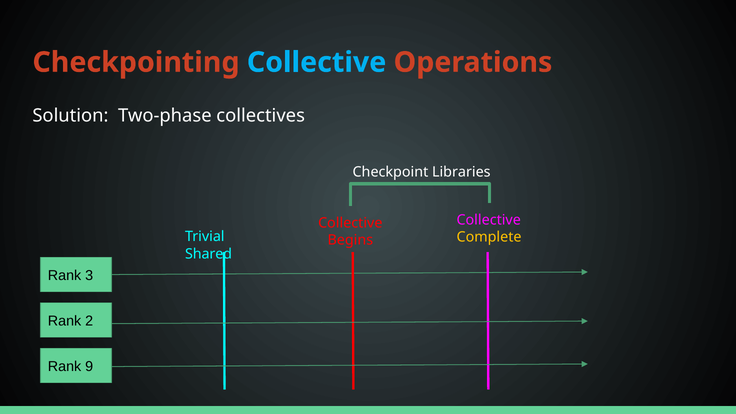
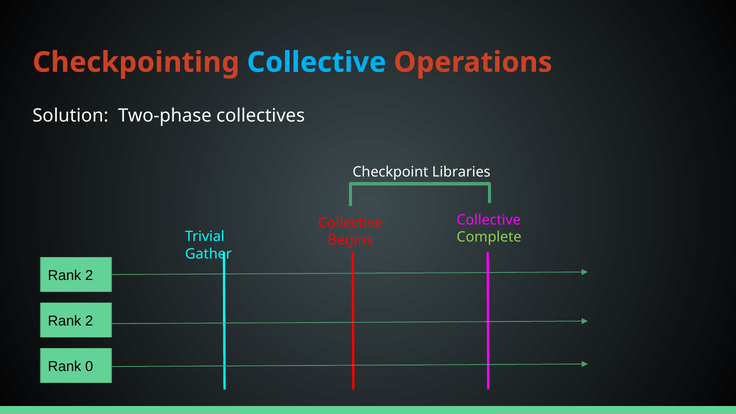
Complete colour: yellow -> light green (489, 237)
Shared: Shared -> Gather (208, 254)
3: 3 -> 2 (89, 276)
9: 9 -> 0 (89, 367)
